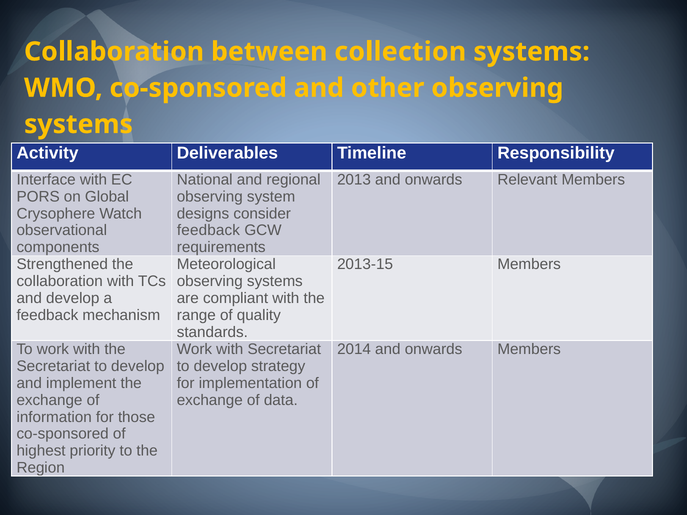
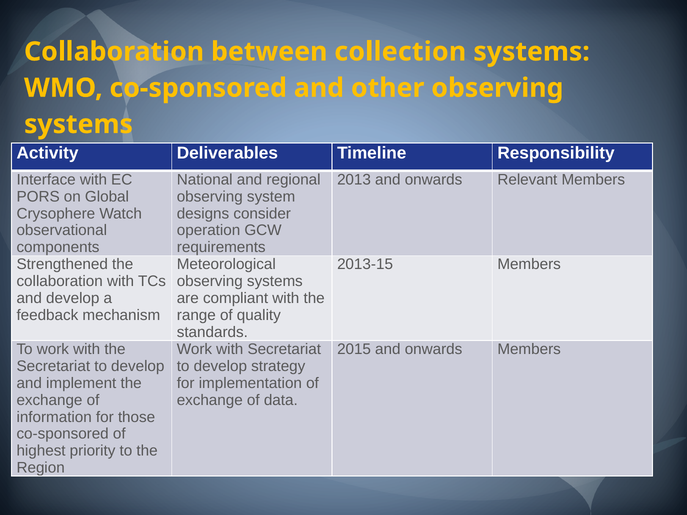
feedback: feedback -> operation (209, 231)
2014: 2014 -> 2015 (354, 349)
